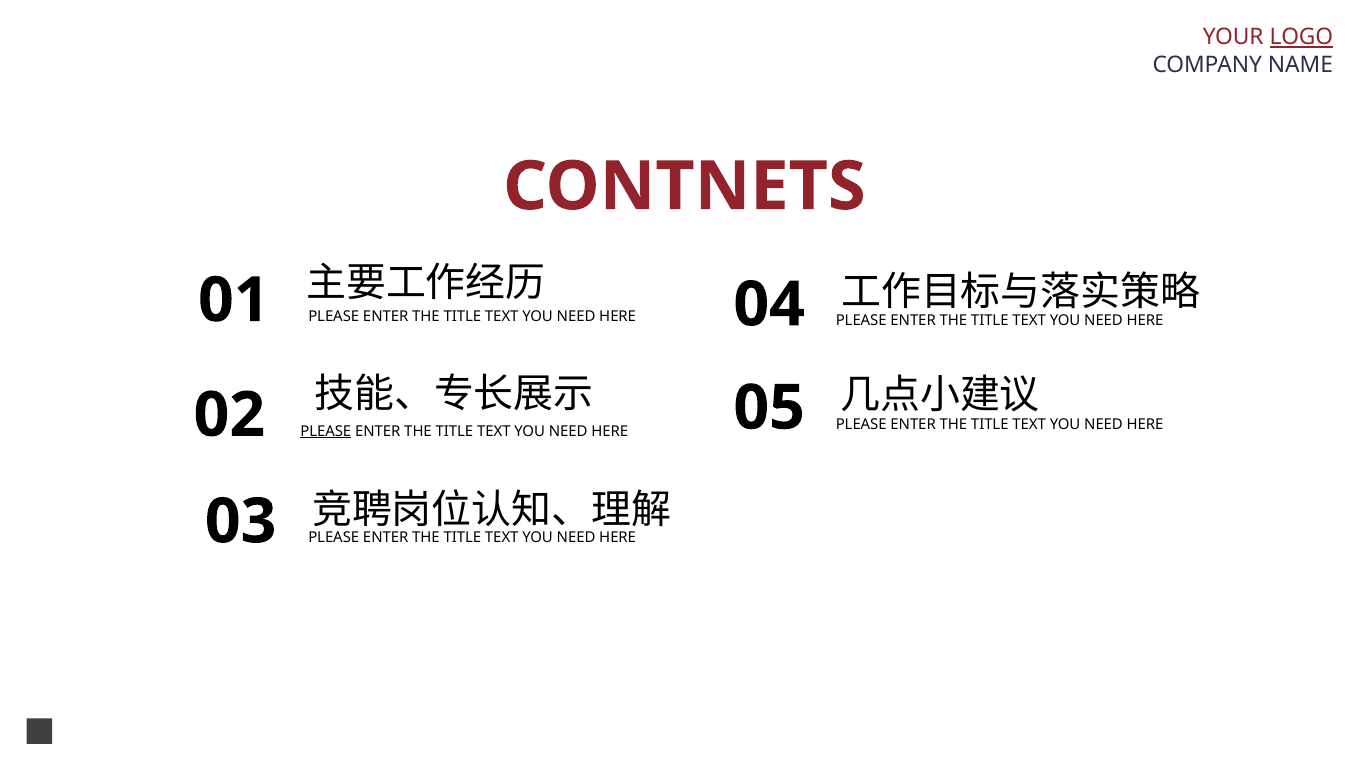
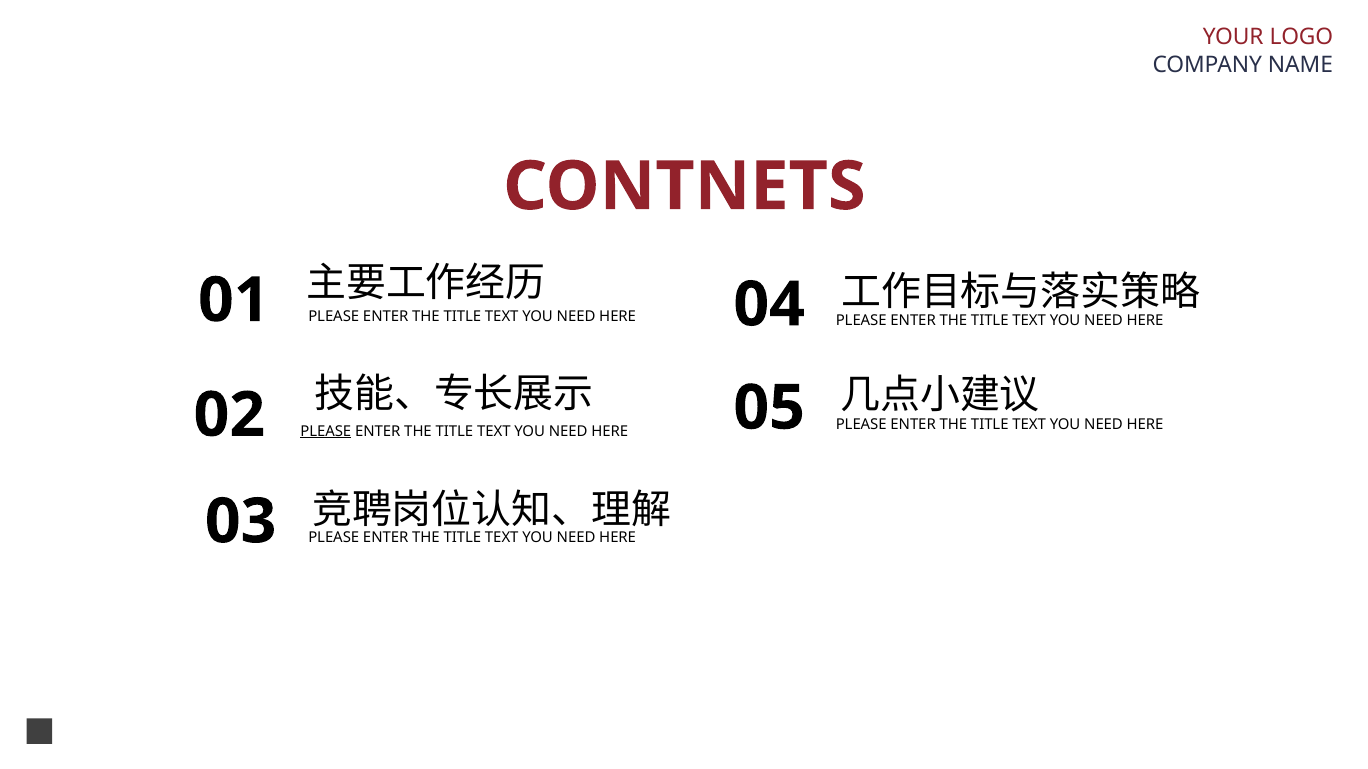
LOGO underline: present -> none (1301, 37)
